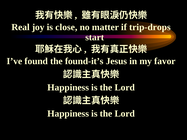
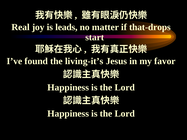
close: close -> leads (66, 27)
trip-drops: trip-drops -> that-drops (150, 27)
found-it’s: found-it’s -> living-it’s (84, 61)
